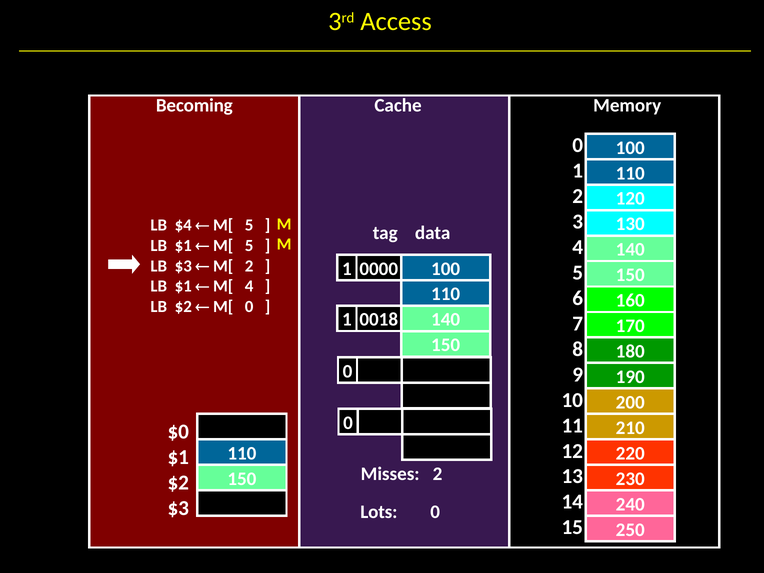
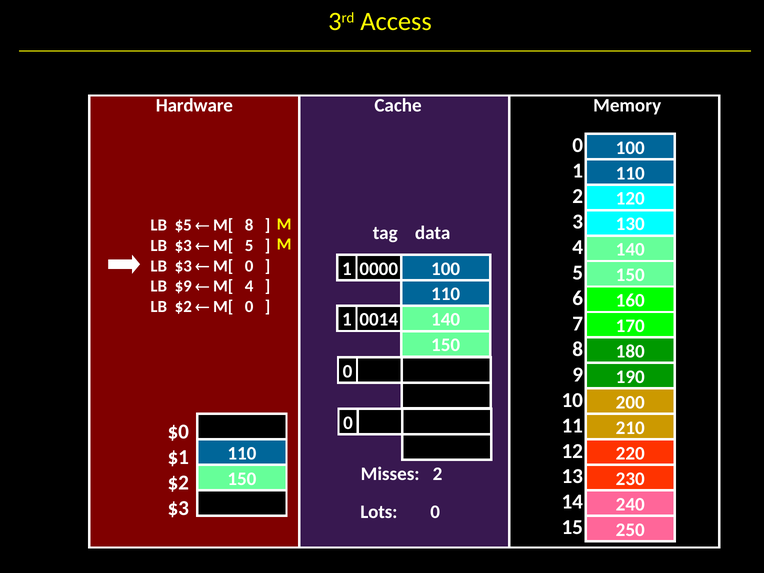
Becoming: Becoming -> Hardware (194, 106)
$4: $4 -> $5 (183, 225)
5: 5 -> 8 (249, 225)
$1: $1 -> $3 (183, 246)
2: 2 -> 0 (249, 266)
$1: $1 -> $9 (183, 286)
0018: 0018 -> 0014 (379, 320)
